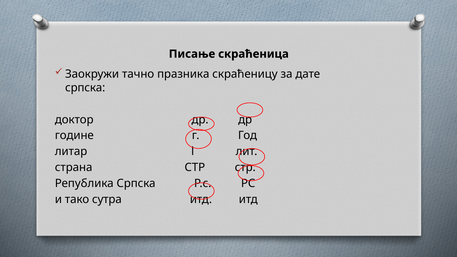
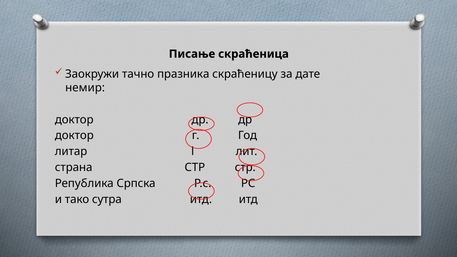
српска: српска -> немир (85, 88)
године: године -> доктор (74, 136)
